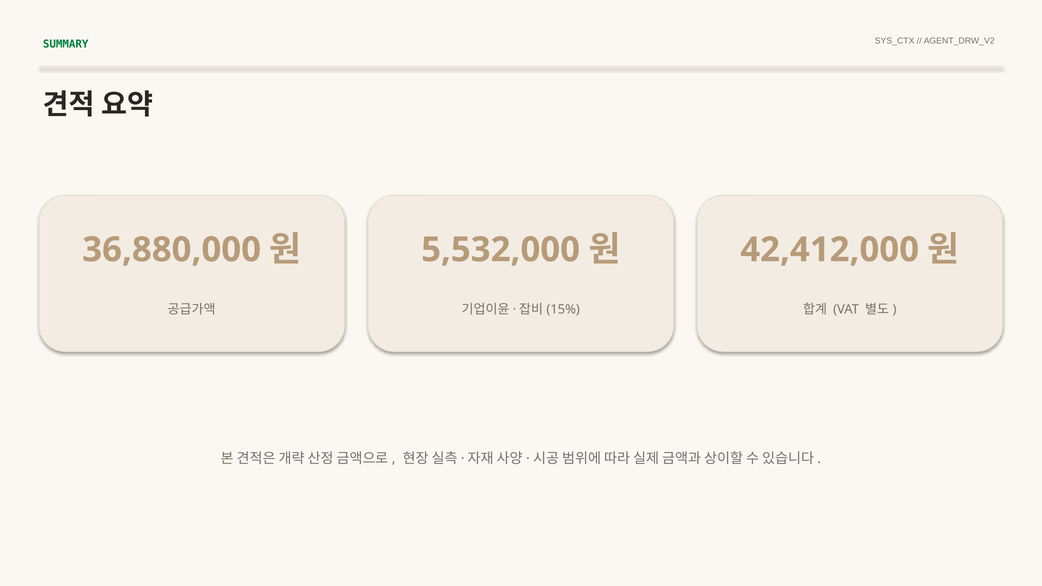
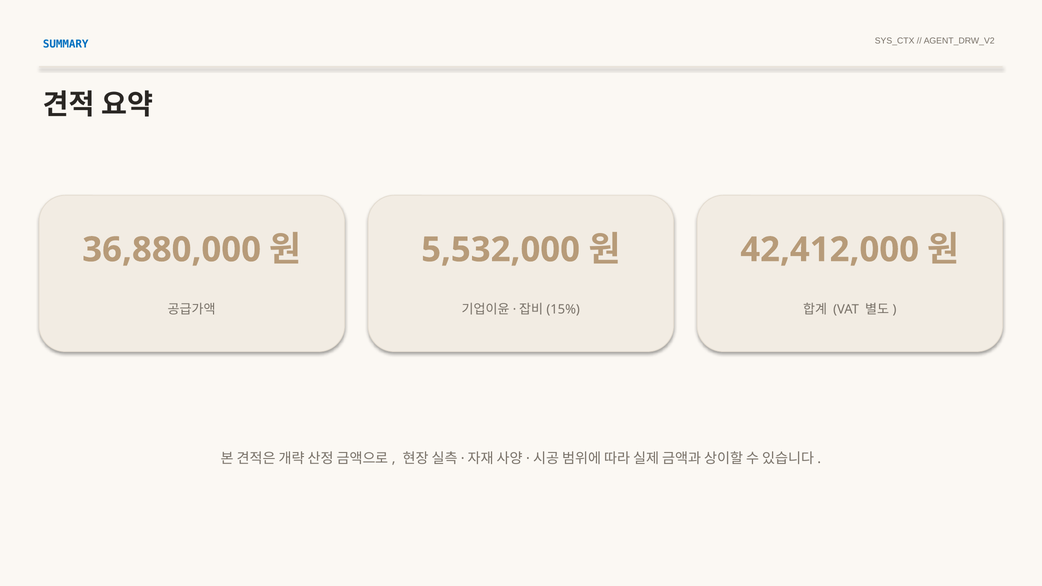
SUMMARY colour: green -> blue (66, 44)
